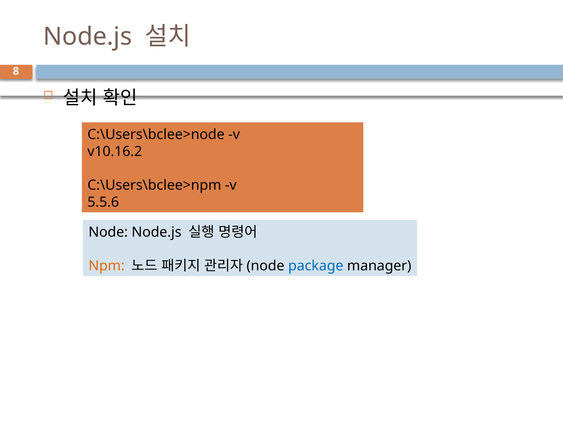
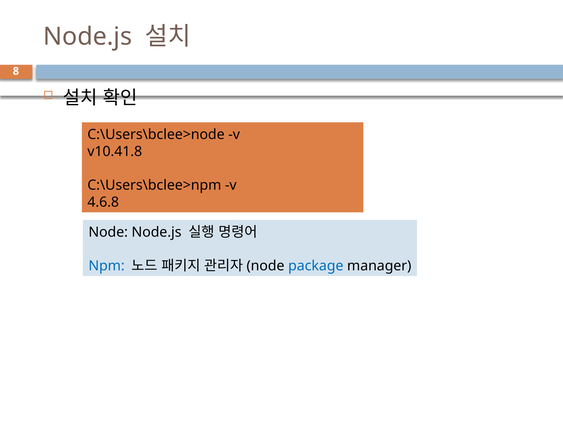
v10.16.2: v10.16.2 -> v10.41.8 (115, 152)
5.5.6: 5.5.6 -> 4.6.8 (103, 202)
Npm colour: orange -> blue (107, 266)
